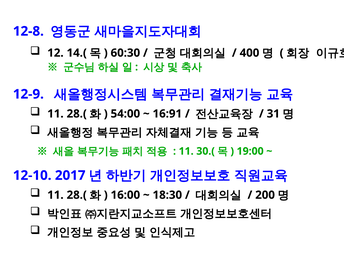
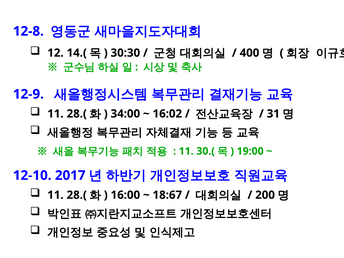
60:30: 60:30 -> 30:30 (125, 53)
54:00: 54:00 -> 34:00 (125, 114)
16:91: 16:91 -> 16:02 (167, 114)
18:30: 18:30 -> 18:67 (167, 195)
